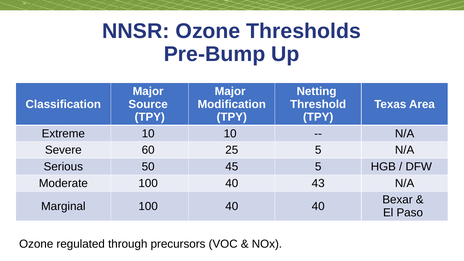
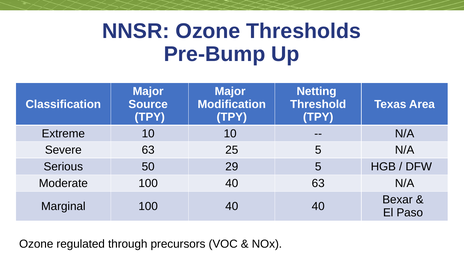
Severe 60: 60 -> 63 (148, 150)
45: 45 -> 29 (232, 167)
40 43: 43 -> 63 (318, 183)
